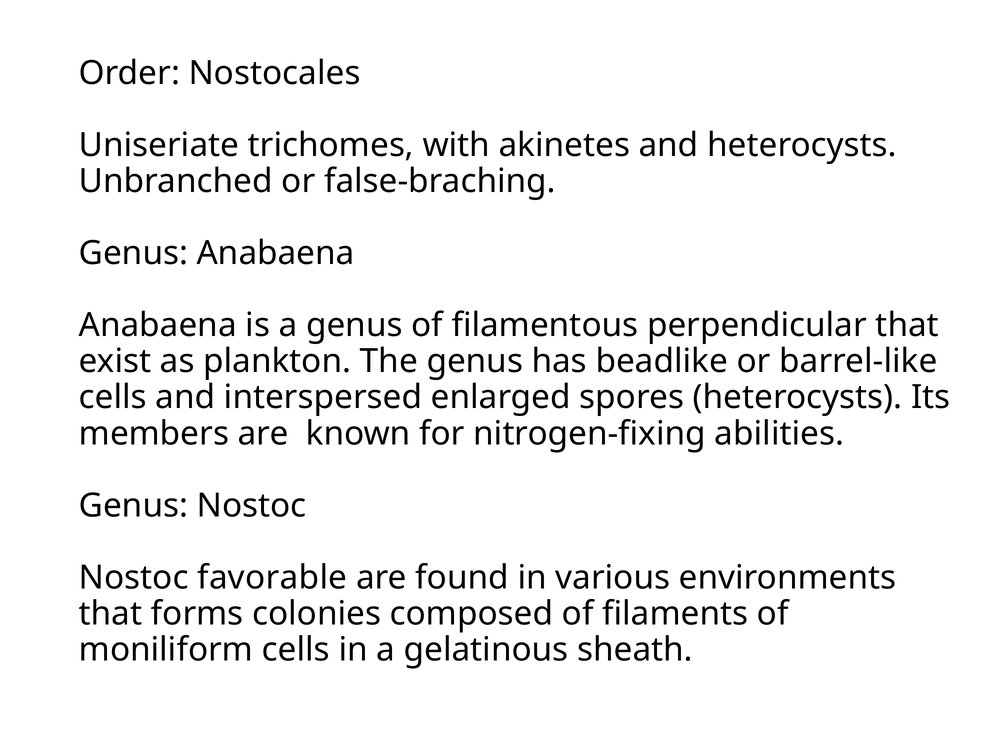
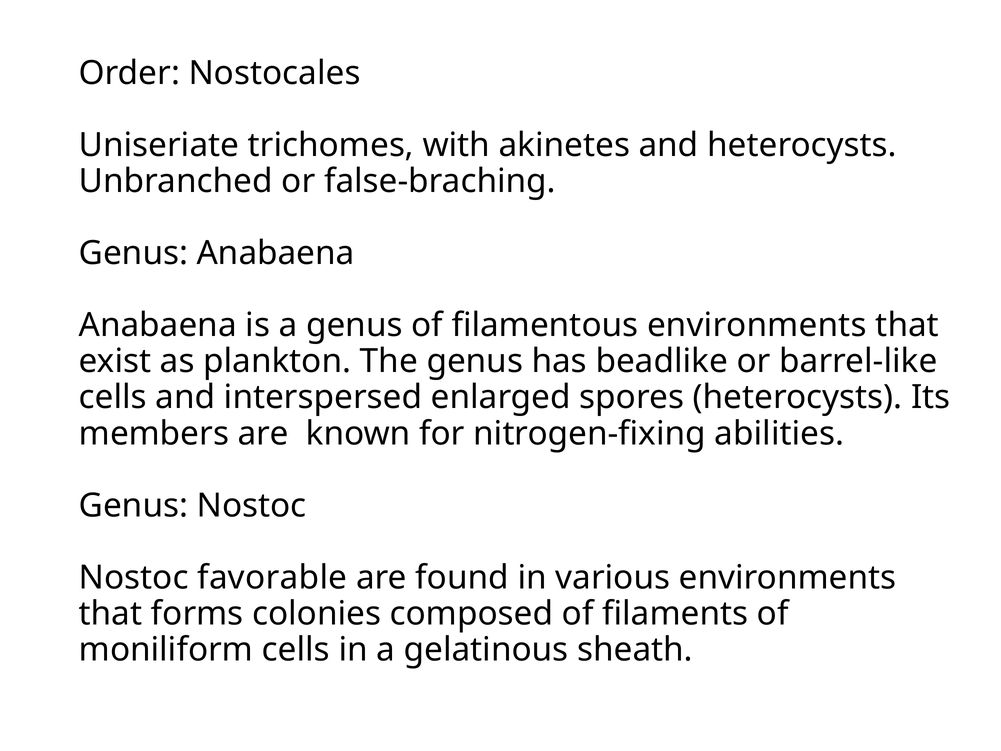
filamentous perpendicular: perpendicular -> environments (757, 325)
